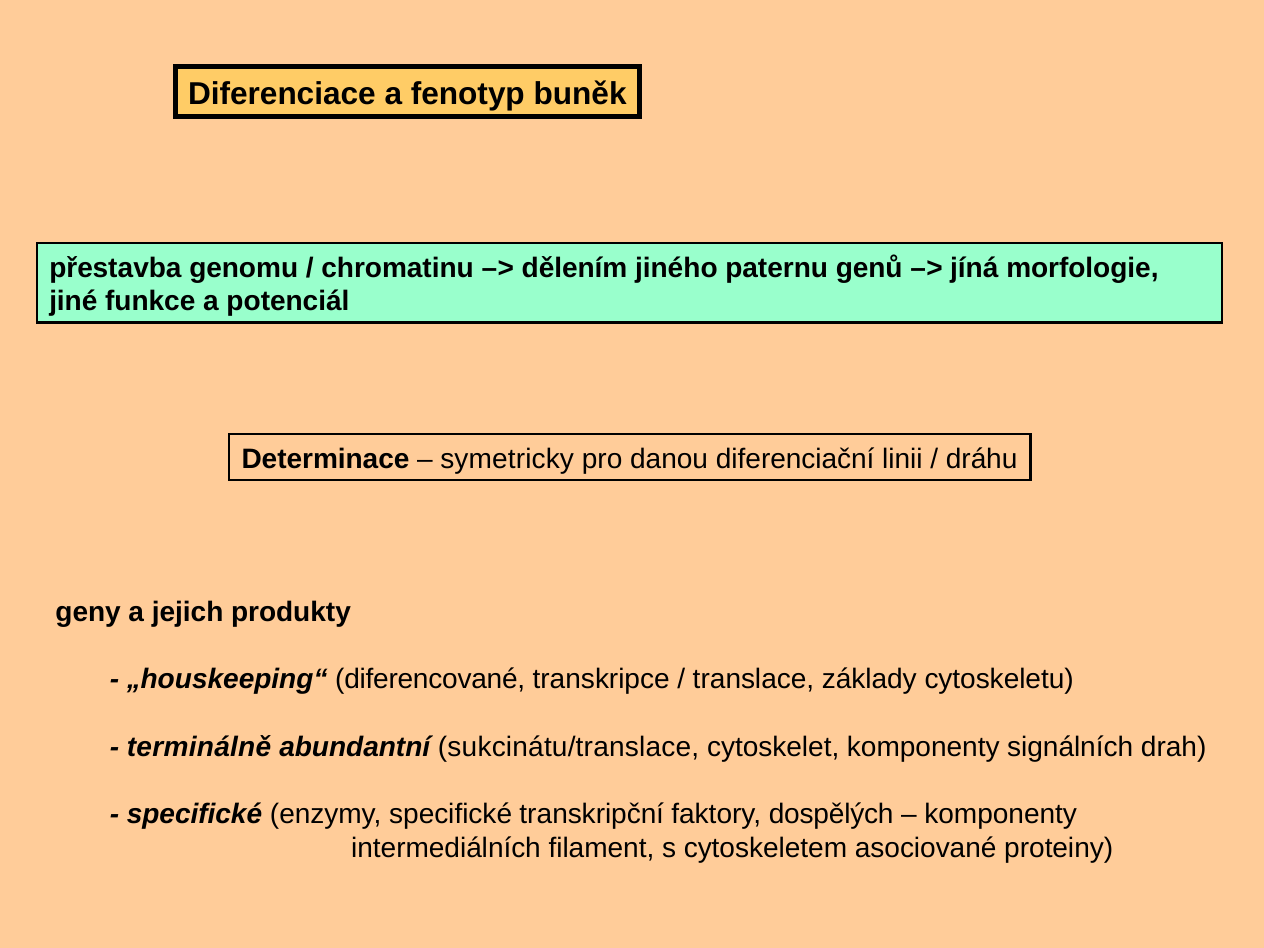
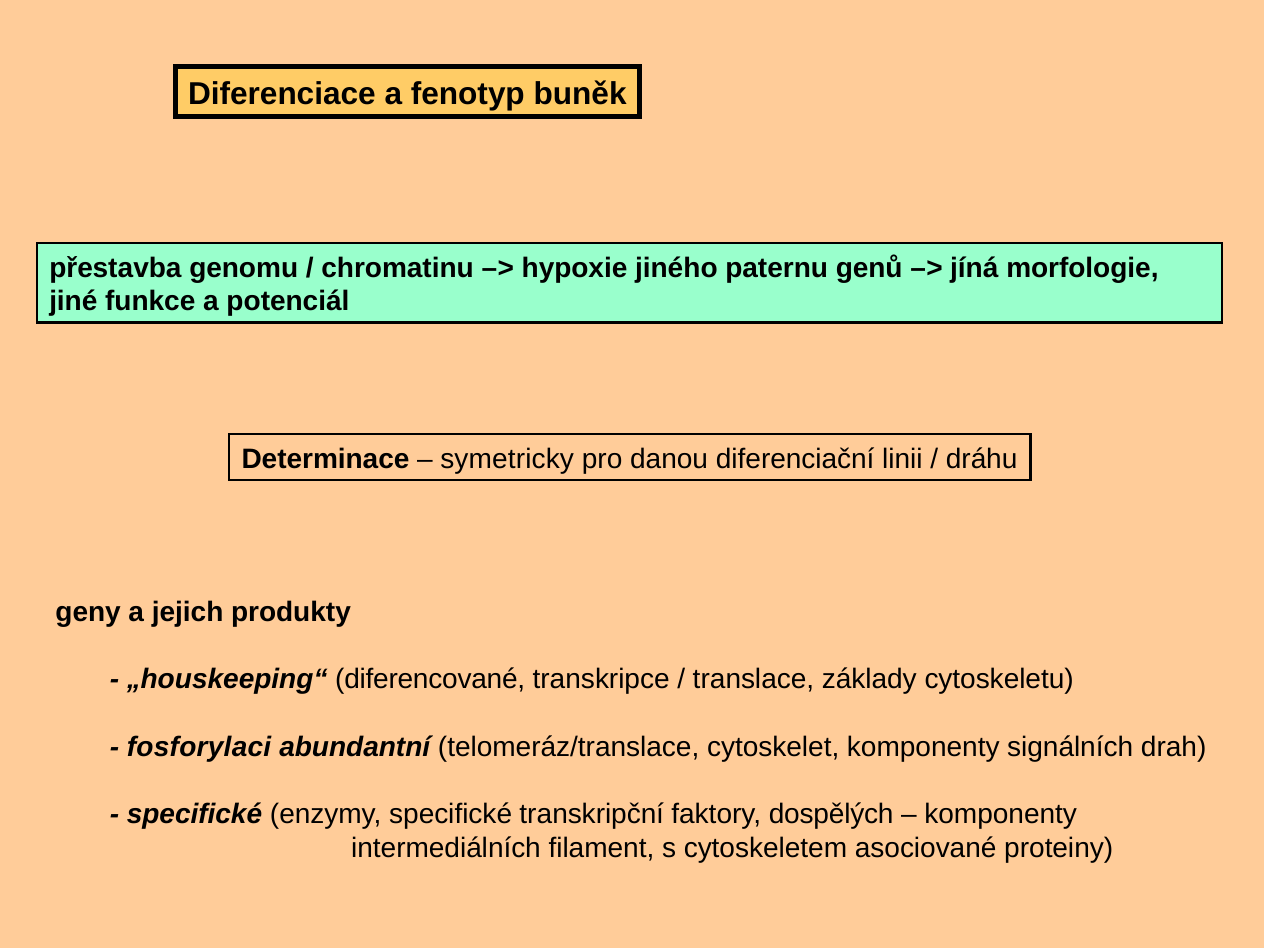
dělením: dělením -> hypoxie (575, 268)
terminálně: terminálně -> fosforylaci (199, 747)
sukcinátu/translace: sukcinátu/translace -> telomeráz/translace (569, 747)
